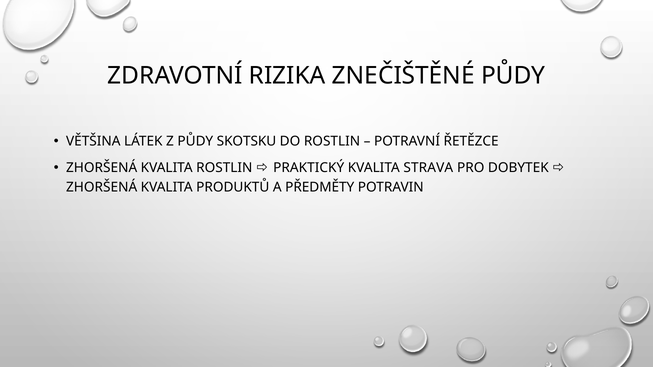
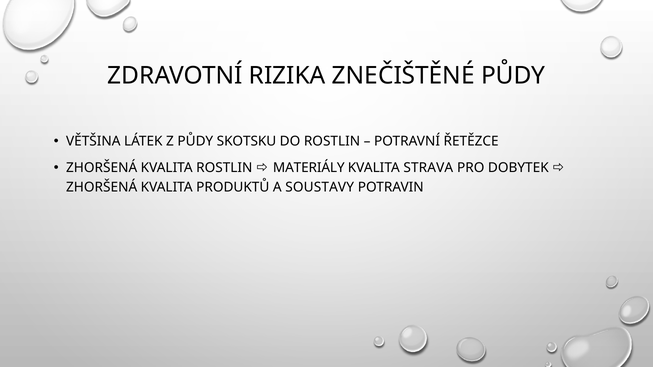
PRAKTICKÝ: PRAKTICKÝ -> MATERIÁLY (309, 168)
PŘEDMĚTY: PŘEDMĚTY -> SOUSTAVY (320, 188)
